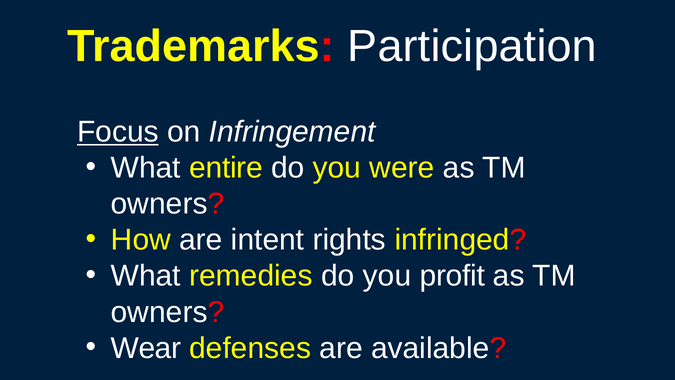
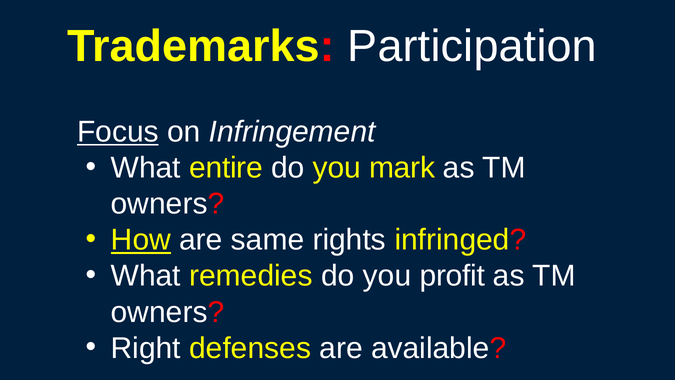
were: were -> mark (402, 168)
How underline: none -> present (141, 240)
intent: intent -> same (268, 240)
Wear: Wear -> Right (146, 348)
